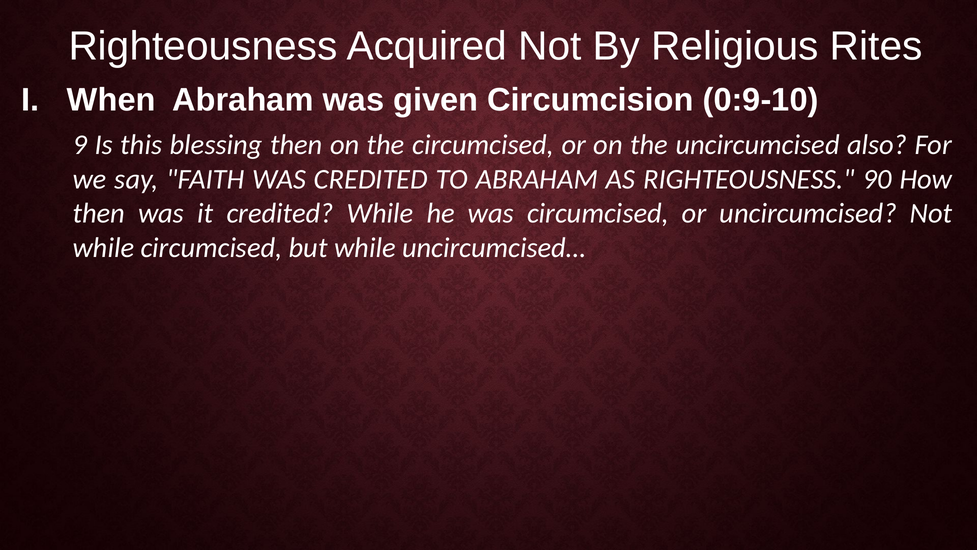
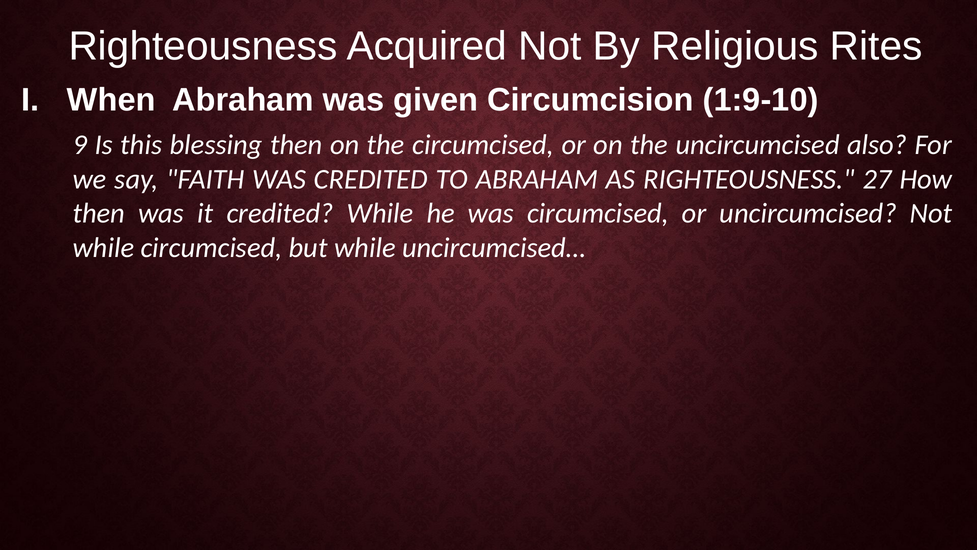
0:9-10: 0:9-10 -> 1:9-10 (761, 100)
90: 90 -> 27 (877, 179)
